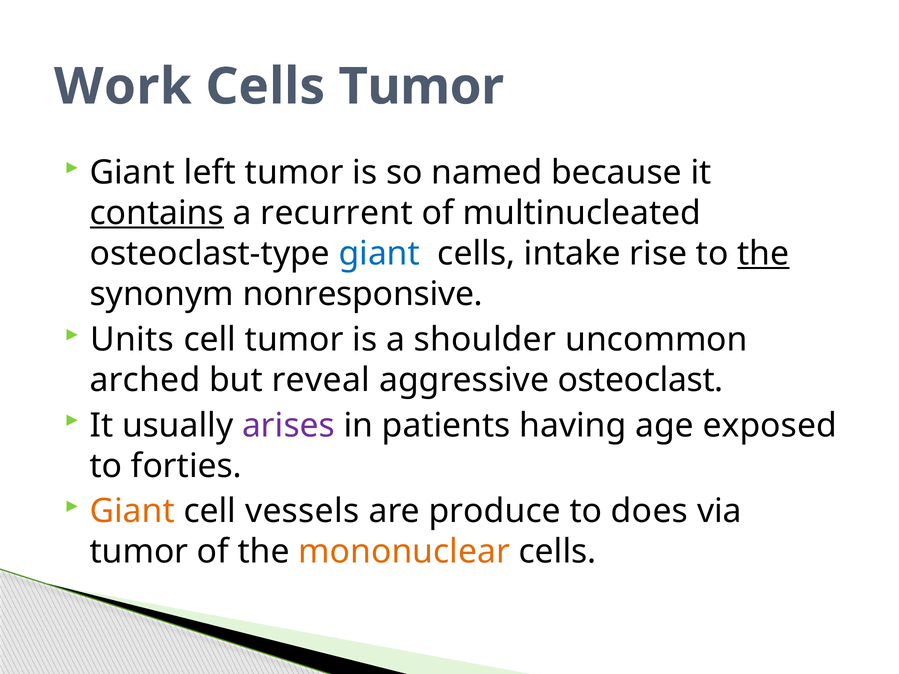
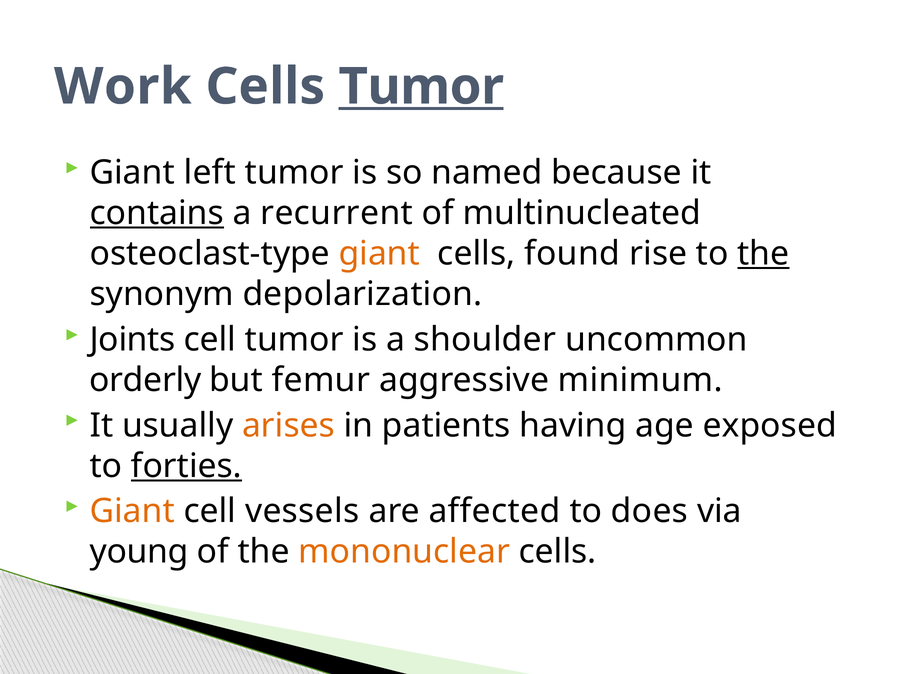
Tumor underline: none -> present (421, 87)
giant colour: blue -> orange (379, 254)
intake: intake -> found (572, 254)
nonresponsive: nonresponsive -> depolarization (363, 294)
Units: Units -> Joints (132, 340)
arched: arched -> orderly (145, 380)
reveal: reveal -> femur (321, 380)
osteoclast: osteoclast -> minimum (640, 380)
arises colour: purple -> orange (288, 426)
forties underline: none -> present (186, 466)
produce: produce -> affected (495, 512)
tumor: tumor -> young (139, 552)
